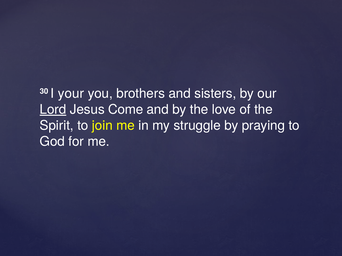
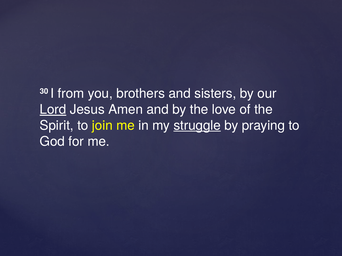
your: your -> from (71, 94)
Come: Come -> Amen (126, 110)
struggle underline: none -> present (197, 126)
